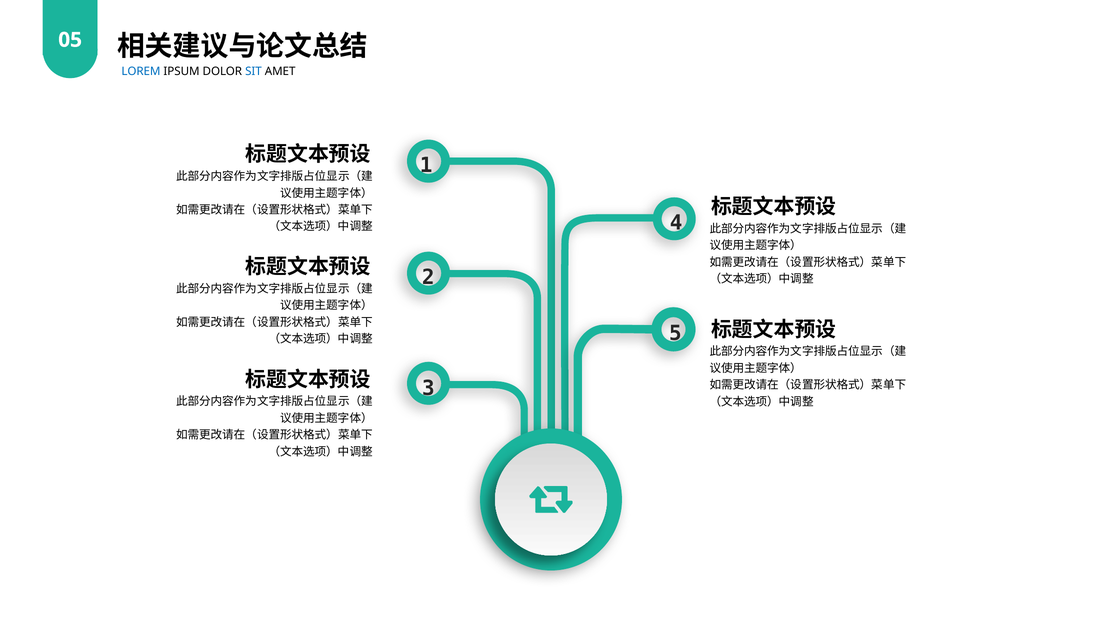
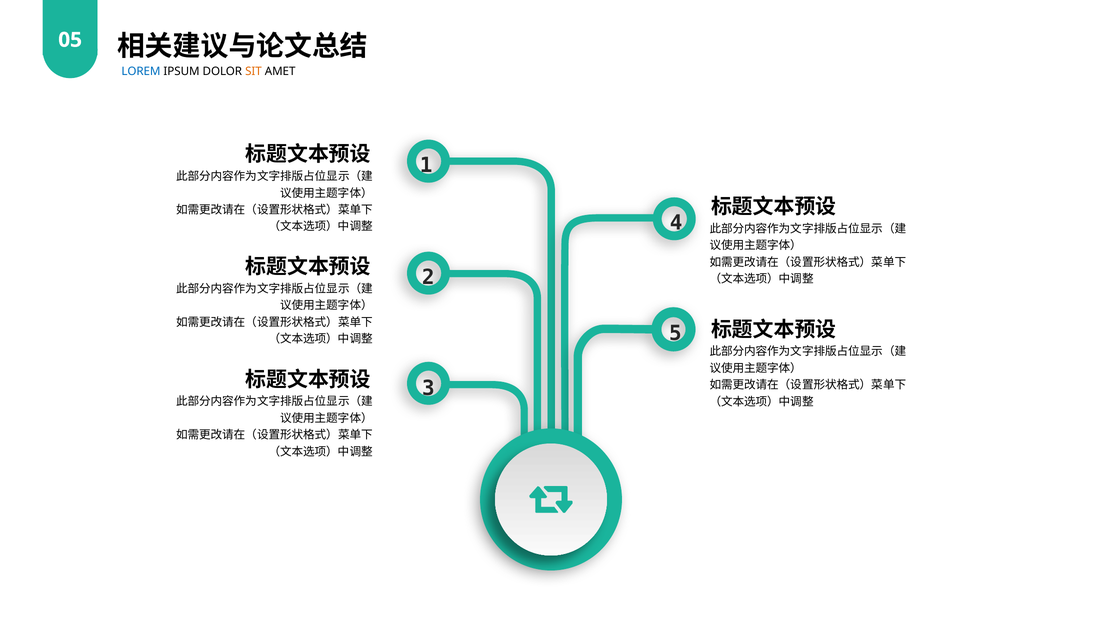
SIT colour: blue -> orange (253, 71)
